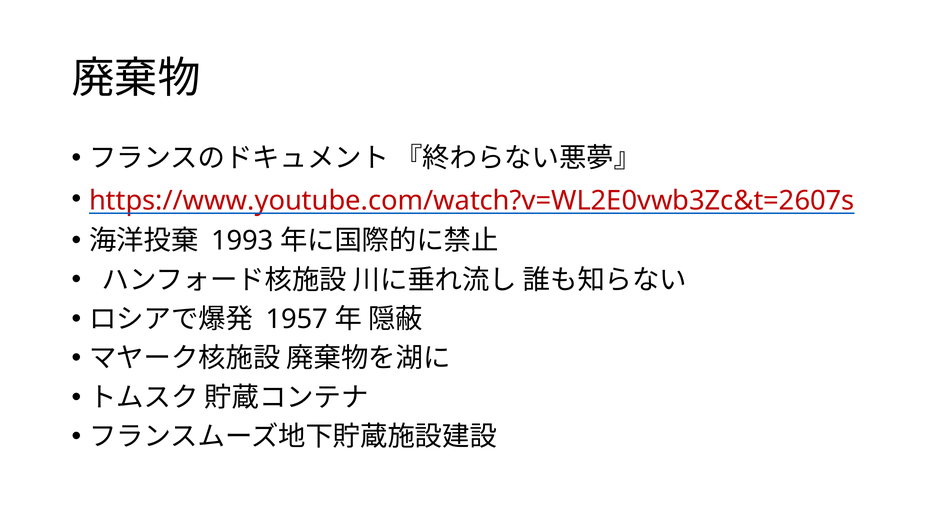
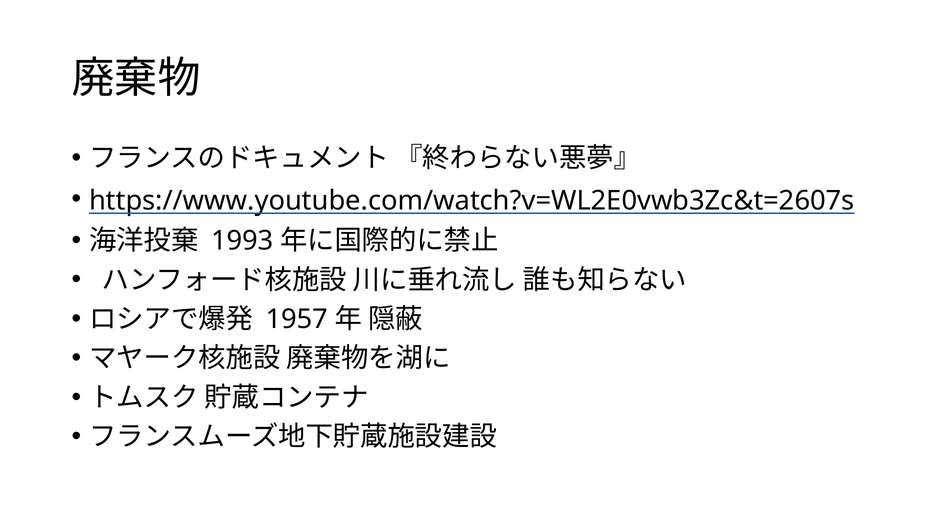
https://www.youtube.com/watch?v=WL2E0vwb3Zc&t=2607s colour: red -> black (472, 201)
